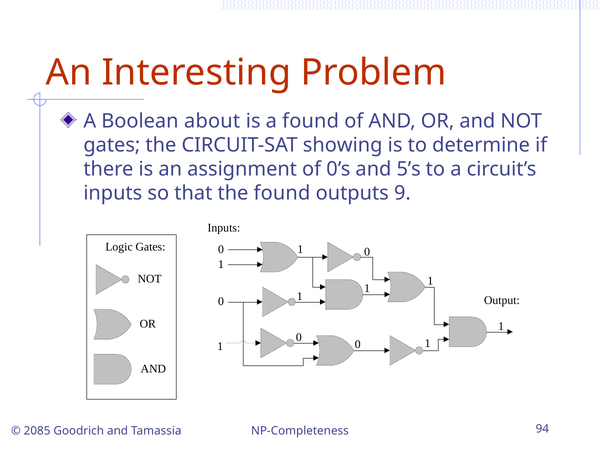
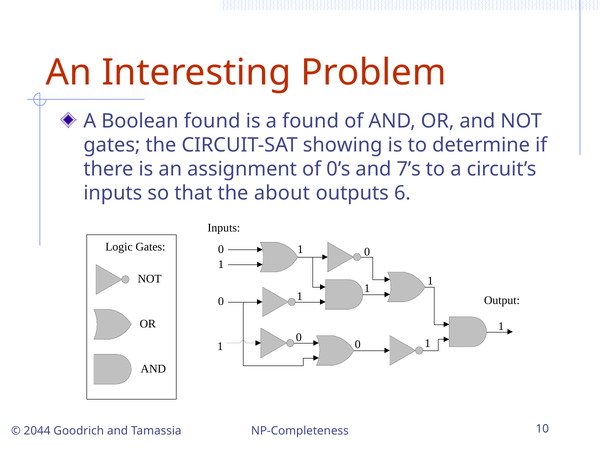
Boolean about: about -> found (212, 121)
5’s: 5’s -> 7’s (409, 169)
the found: found -> about (282, 193)
9: 9 -> 6 (402, 193)
2085: 2085 -> 2044 (37, 431)
94: 94 -> 10 (542, 429)
